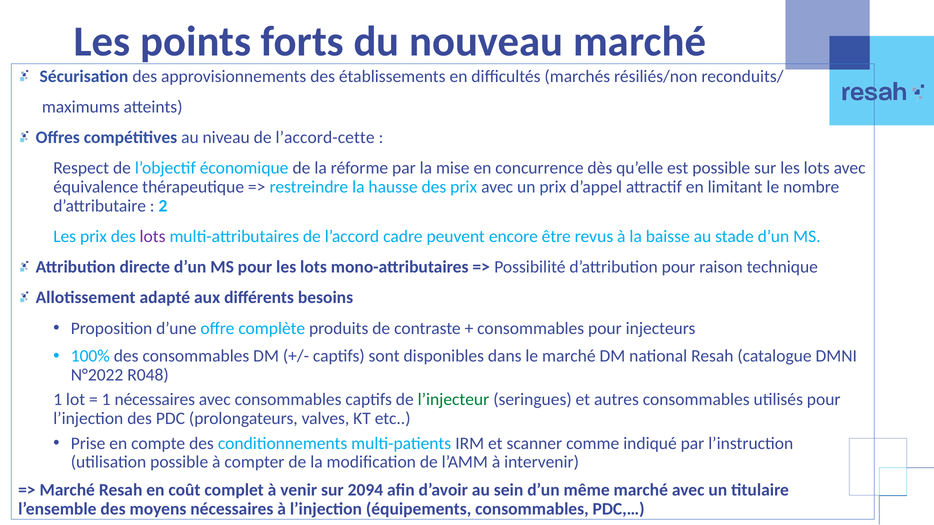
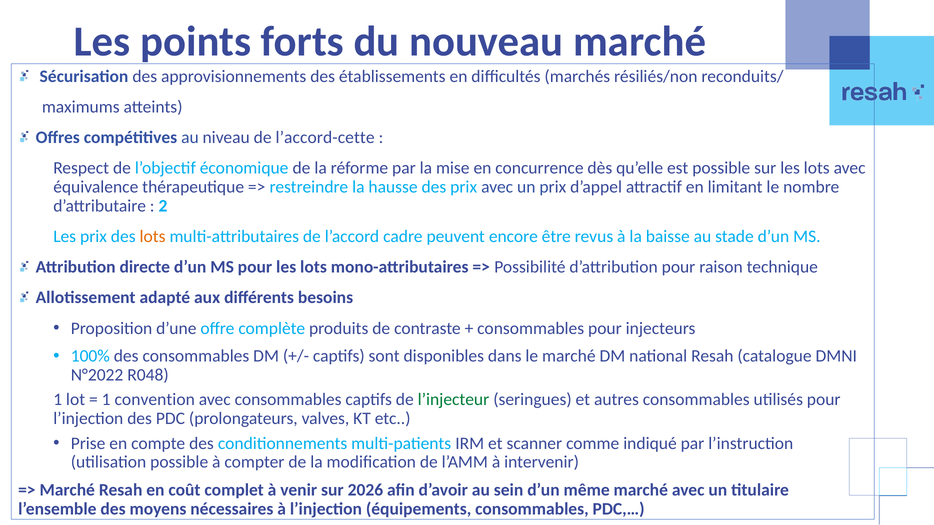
lots colour: purple -> orange (153, 237)
nécessaires: nécessaires -> convention (155, 400)
2094: 2094 -> 2026 (365, 490)
